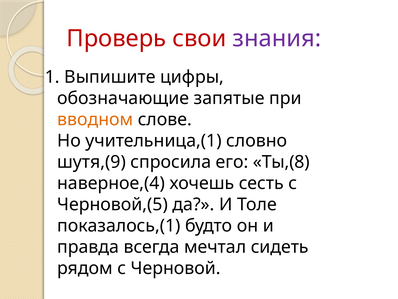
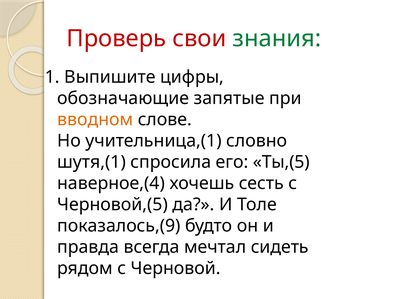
знания colour: purple -> green (277, 38)
шутя,(9: шутя,(9 -> шутя,(1 (92, 162)
Ты,(8: Ты,(8 -> Ты,(5 (281, 162)
показалось,(1: показалось,(1 -> показалось,(9 (119, 225)
